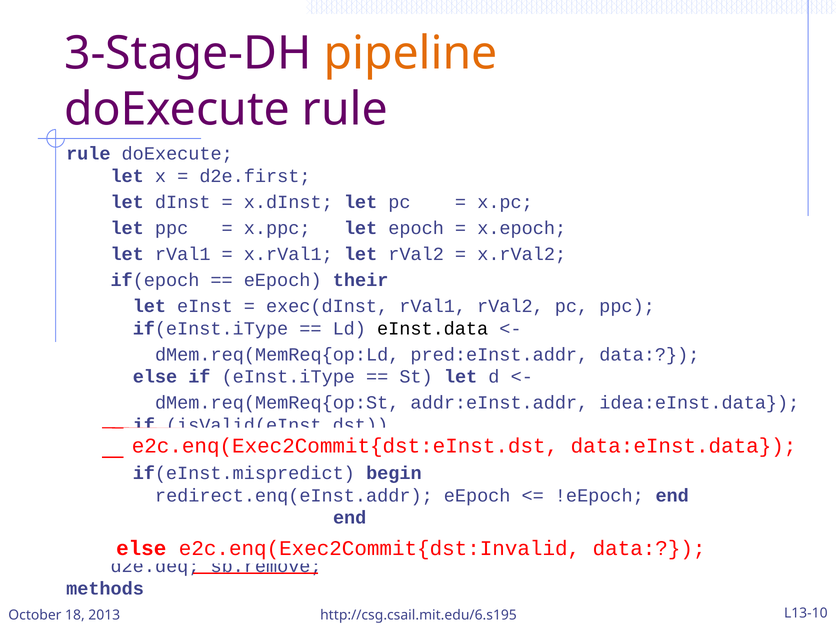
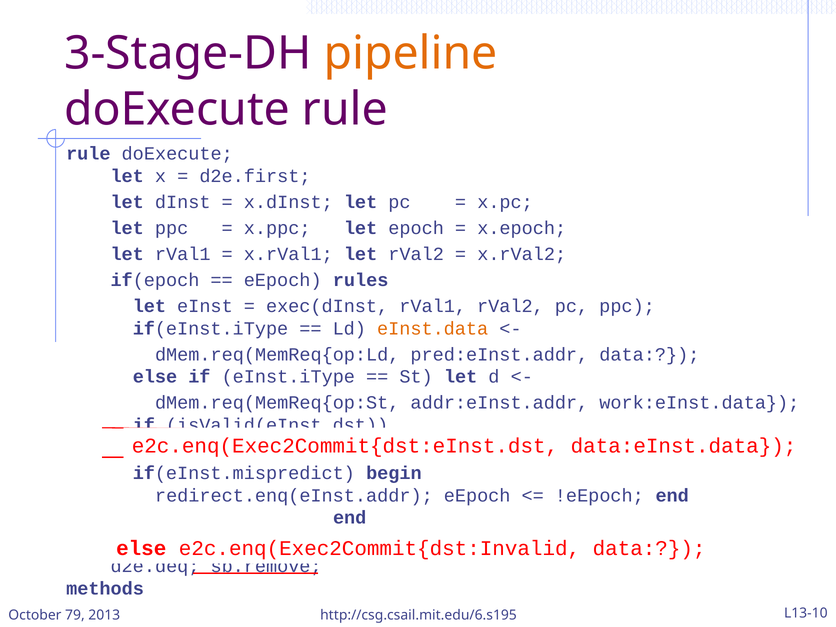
their: their -> rules (361, 280)
eInst.data colour: black -> orange (433, 328)
idea:eInst.data: idea:eInst.data -> work:eInst.data (699, 403)
18: 18 -> 79 (75, 615)
